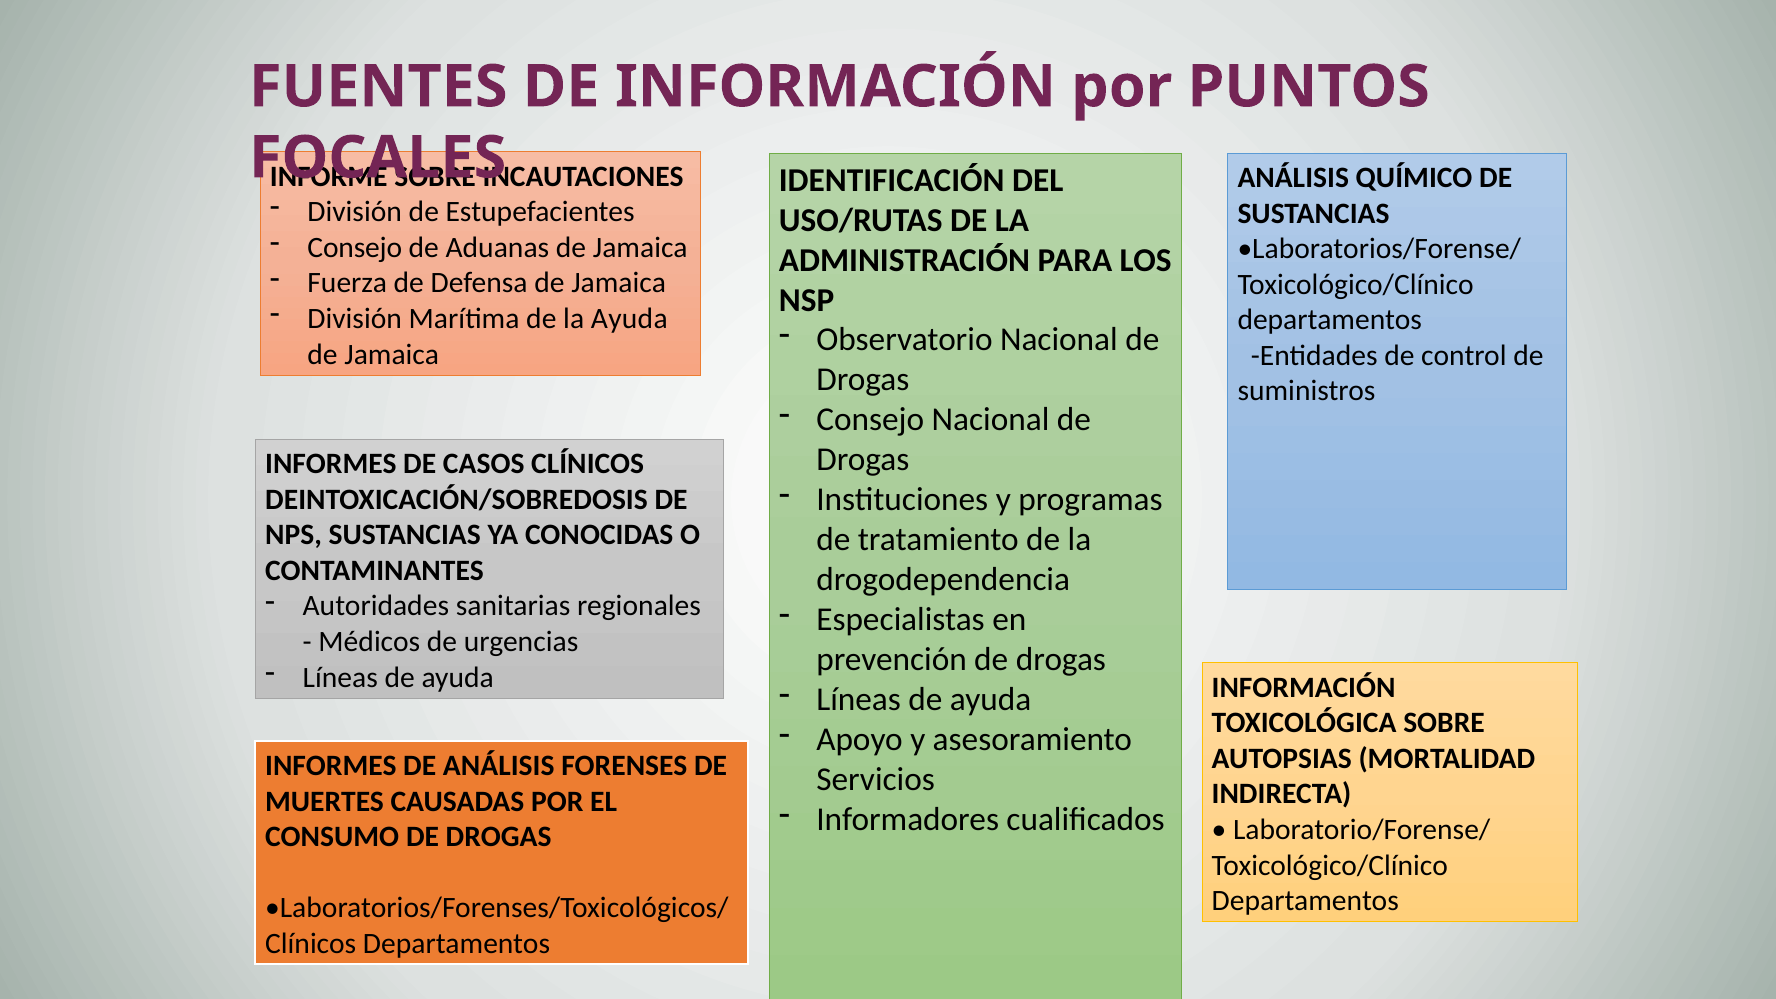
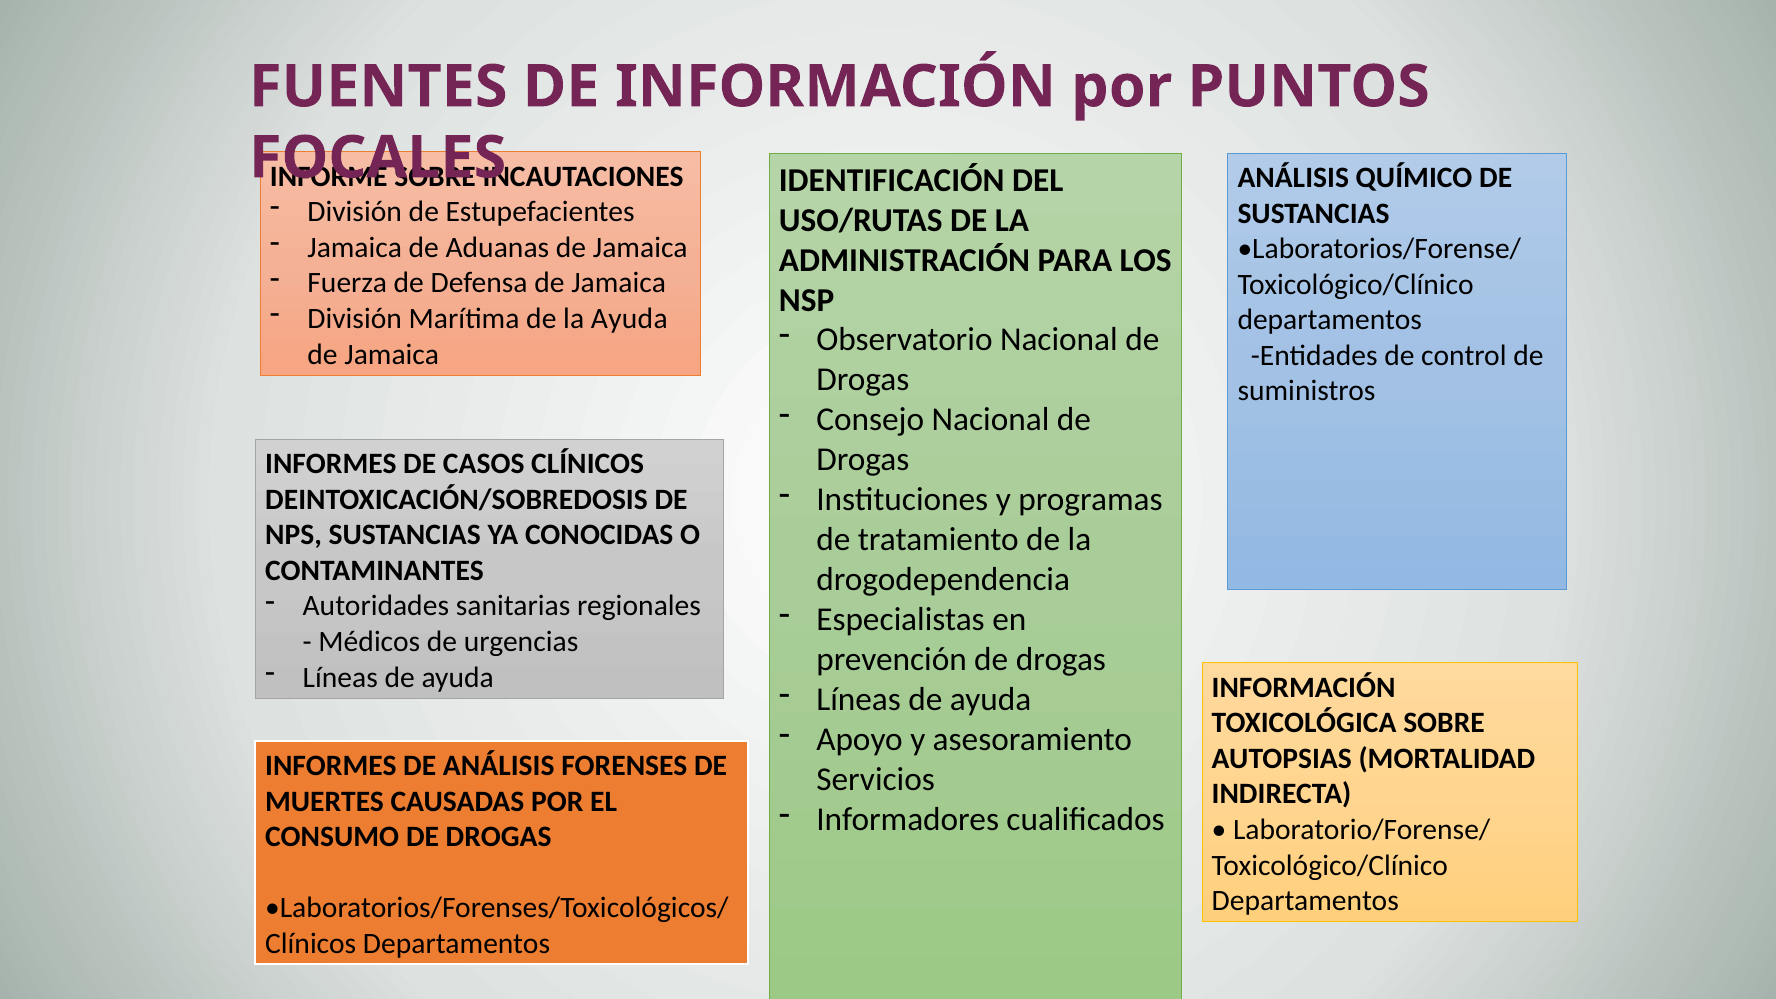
Consejo: Consejo -> Jamaica (355, 248)
